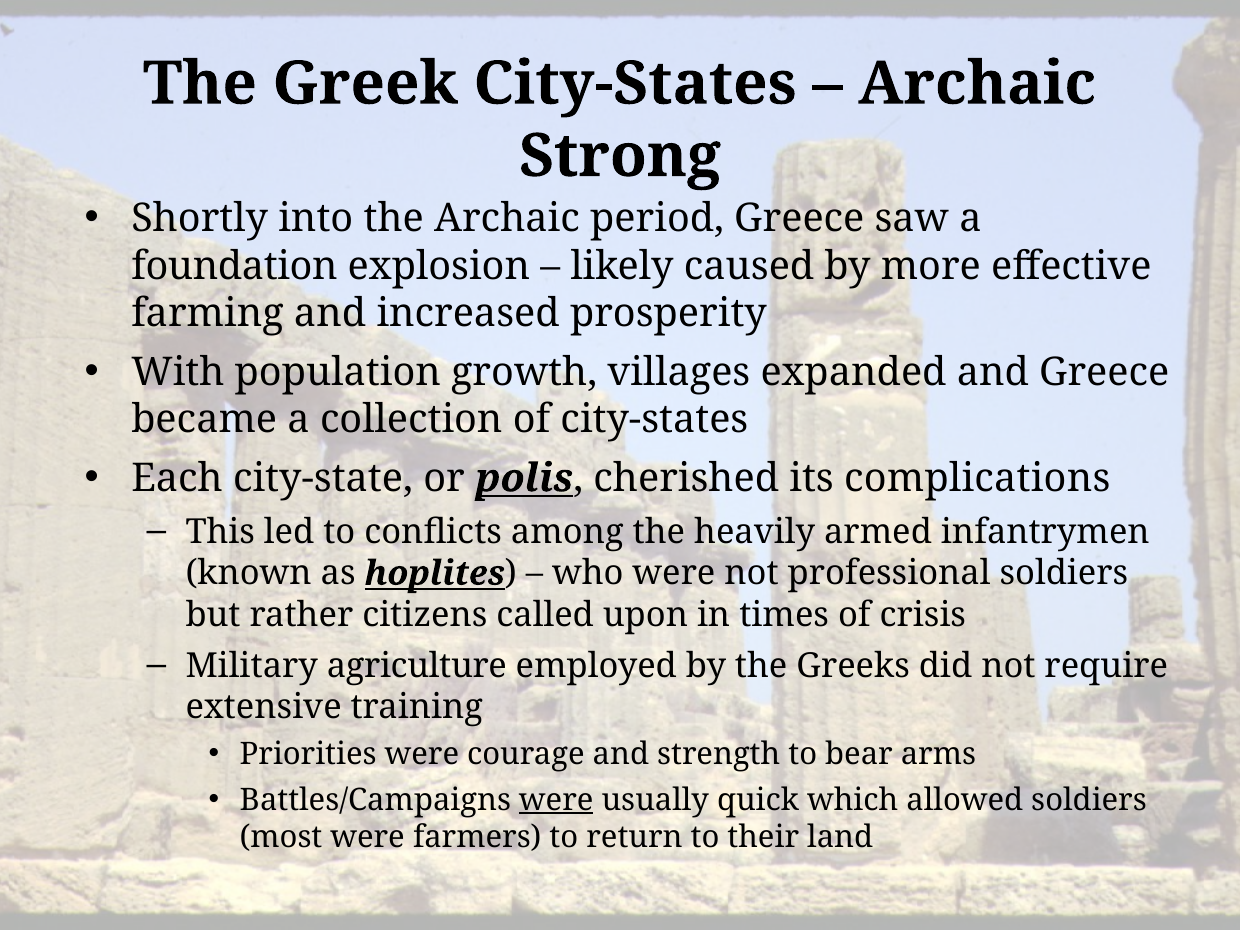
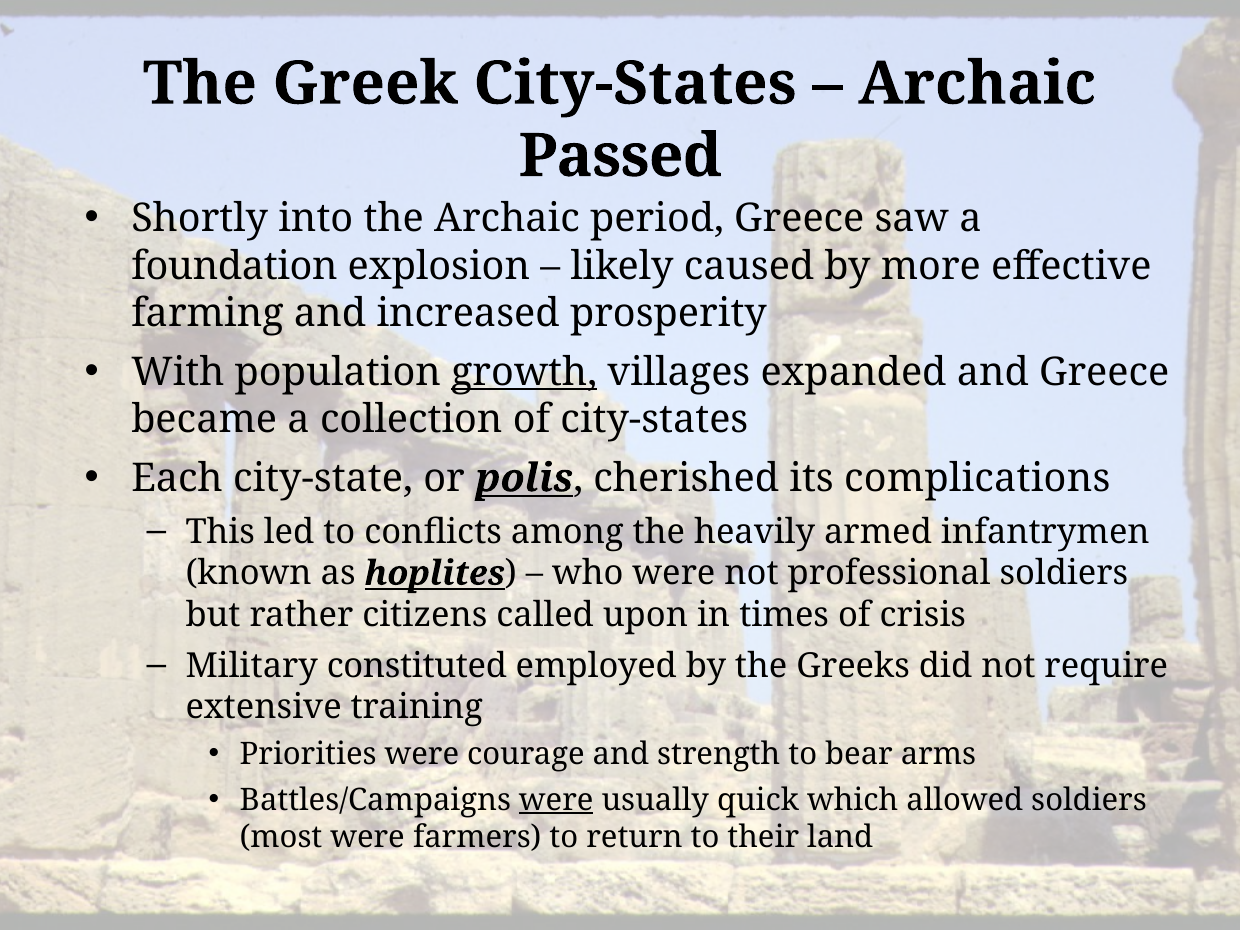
Strong: Strong -> Passed (620, 156)
growth underline: none -> present (524, 372)
agriculture: agriculture -> constituted (417, 666)
